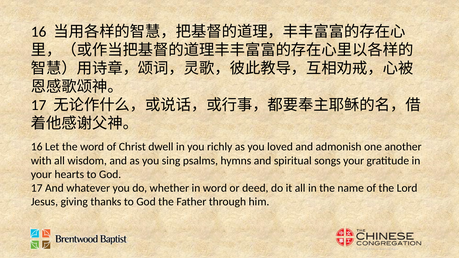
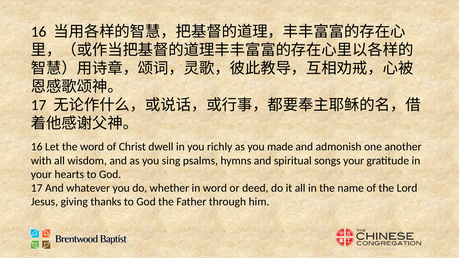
loved: loved -> made (280, 147)
